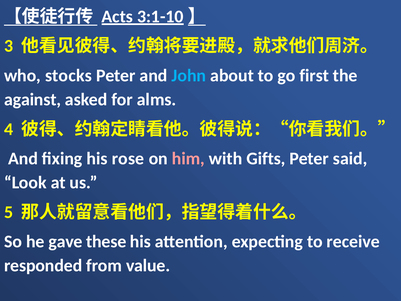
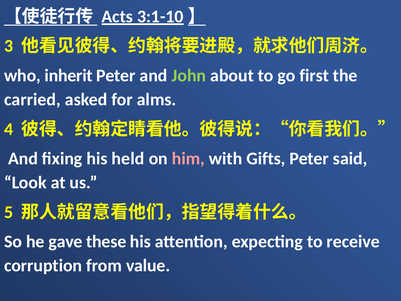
stocks: stocks -> inherit (69, 76)
John colour: light blue -> light green (189, 76)
against: against -> carried (32, 99)
rose: rose -> held (128, 159)
responded: responded -> corruption (43, 265)
